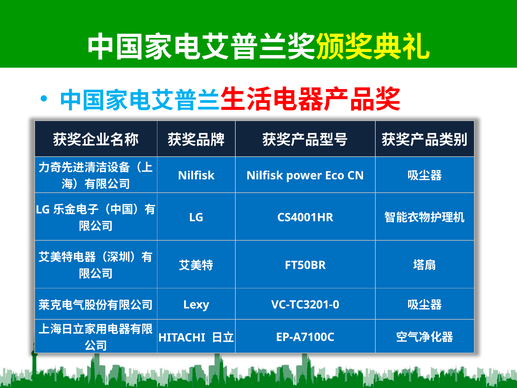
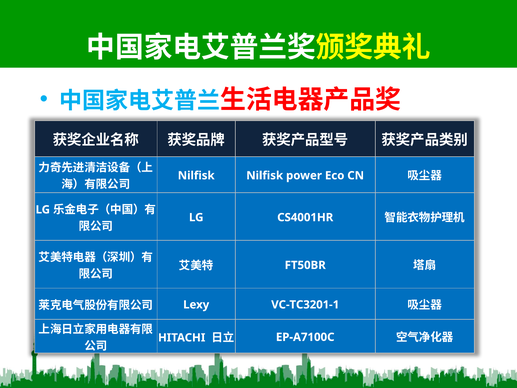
VC-TC3201-0: VC-TC3201-0 -> VC-TC3201-1 (305, 304)
